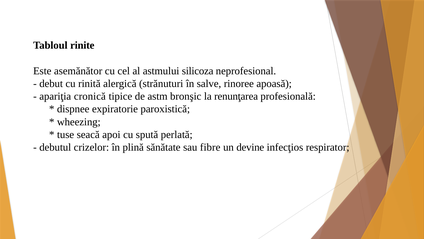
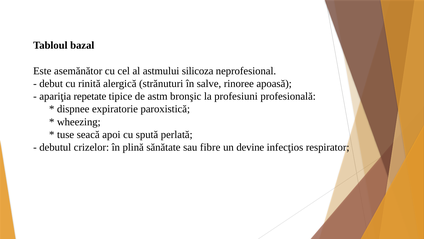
rinite: rinite -> bazal (82, 45)
cronică: cronică -> repetate (90, 96)
renunţarea: renunţarea -> profesiuni (236, 96)
